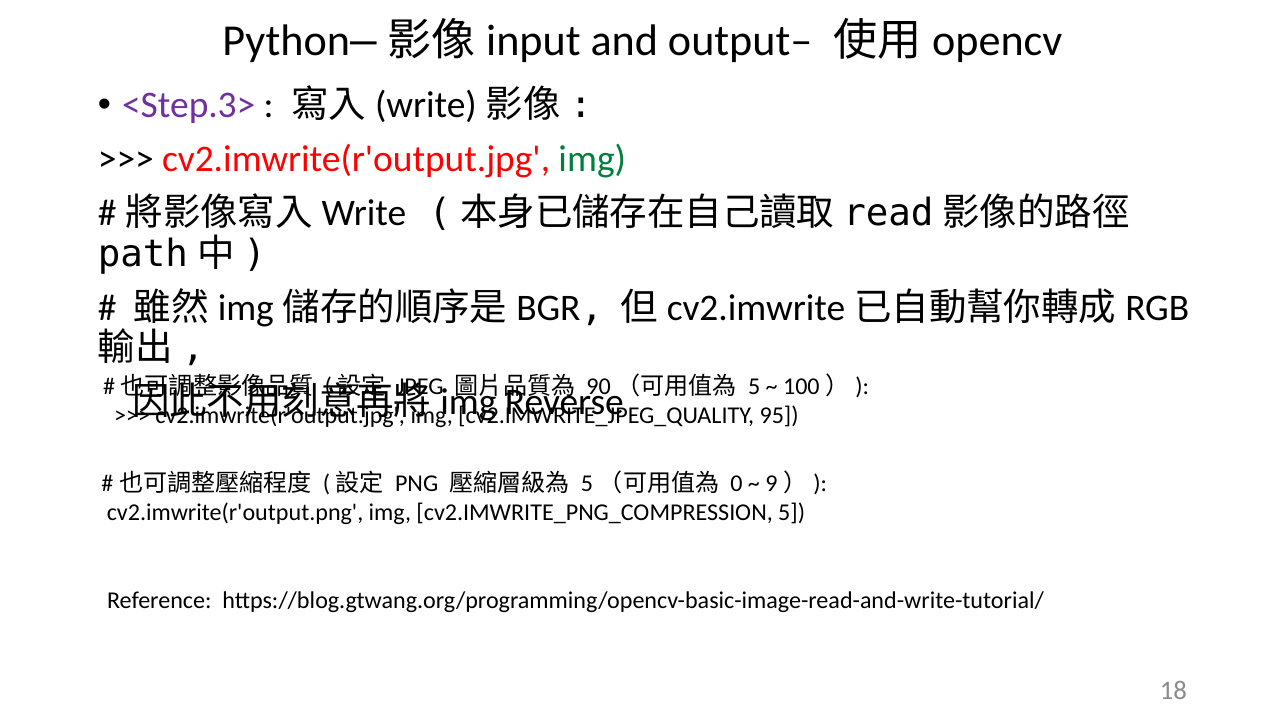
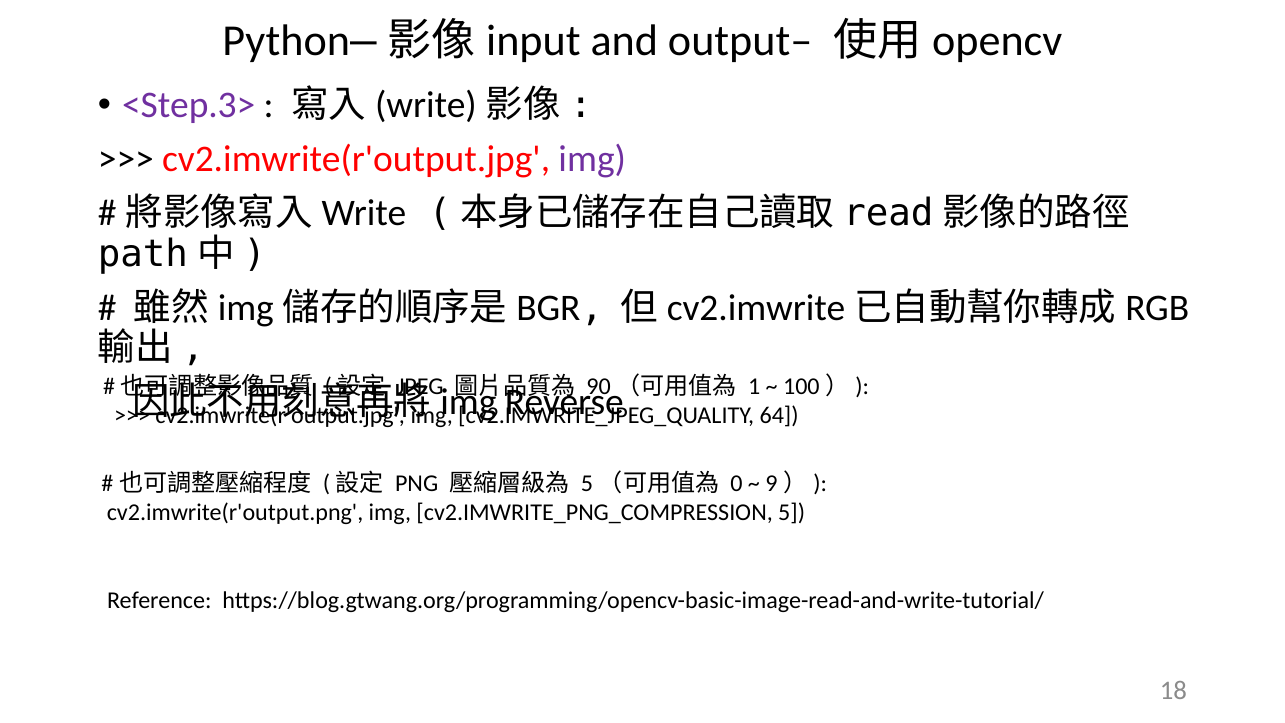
img colour: green -> purple (592, 159)
5: 5 -> 1 (754, 387)
95: 95 -> 64 (779, 416)
